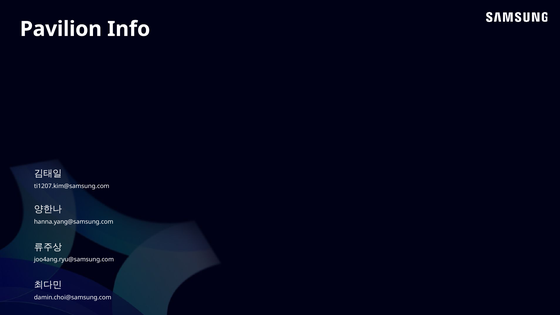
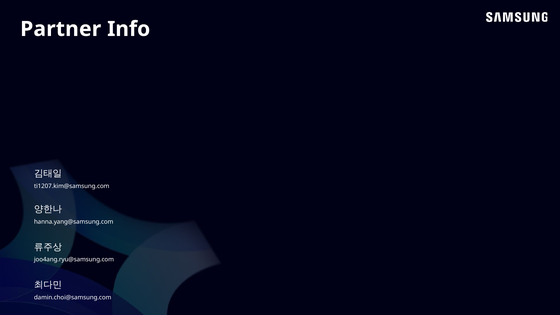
Pavilion: Pavilion -> Partner (61, 29)
